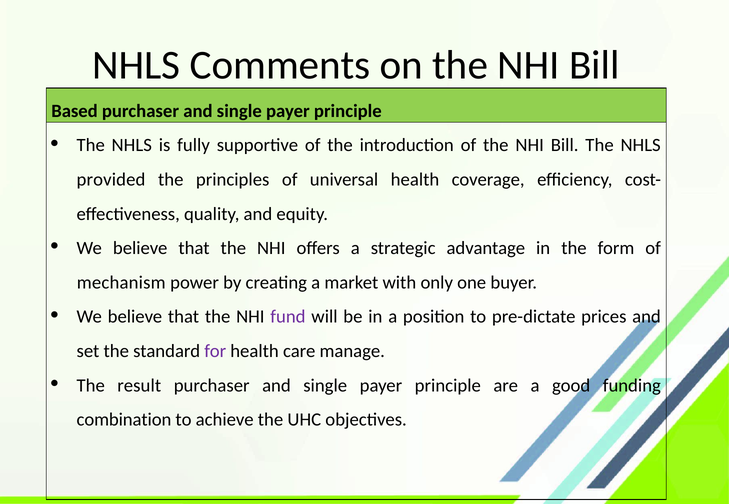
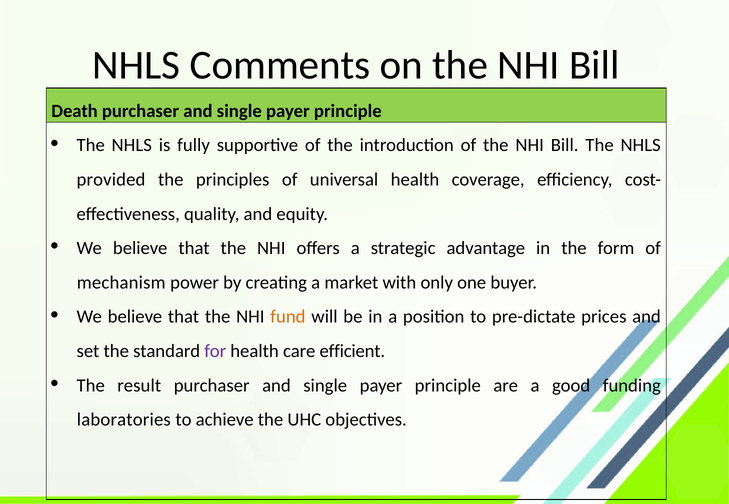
Based: Based -> Death (75, 111)
fund colour: purple -> orange (288, 317)
manage: manage -> efficient (352, 352)
combination: combination -> laboratories (124, 420)
